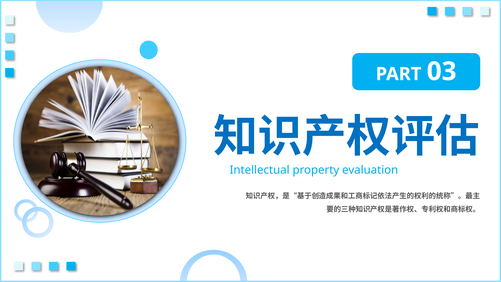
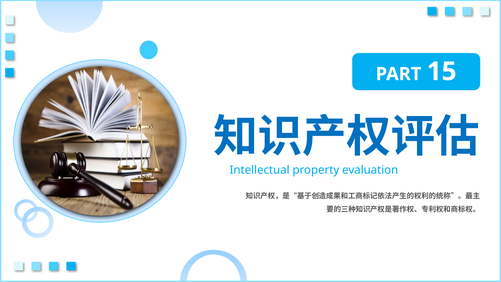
03: 03 -> 15 (442, 71)
